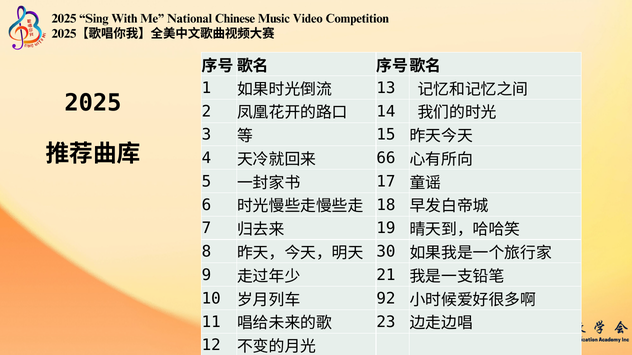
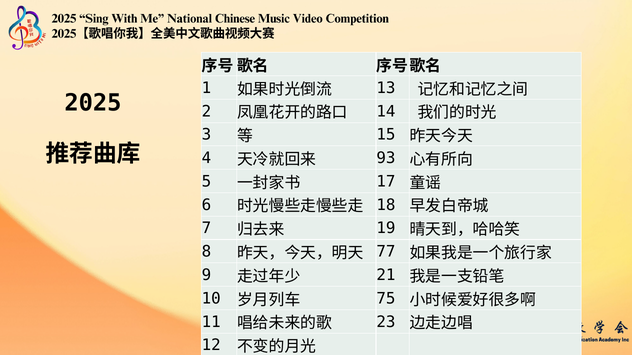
66: 66 -> 93 (386, 158)
30: 30 -> 77 (386, 252)
92: 92 -> 75 (386, 299)
